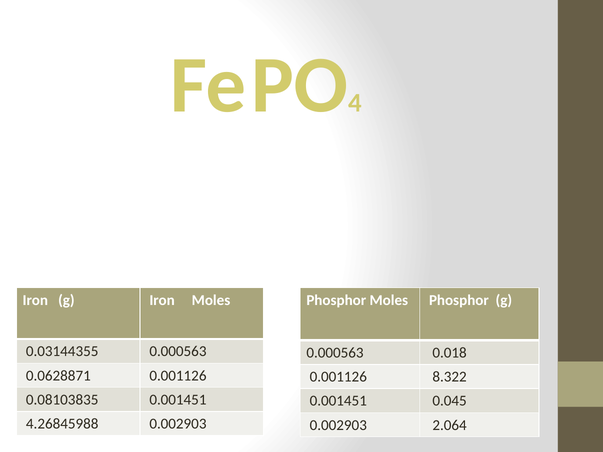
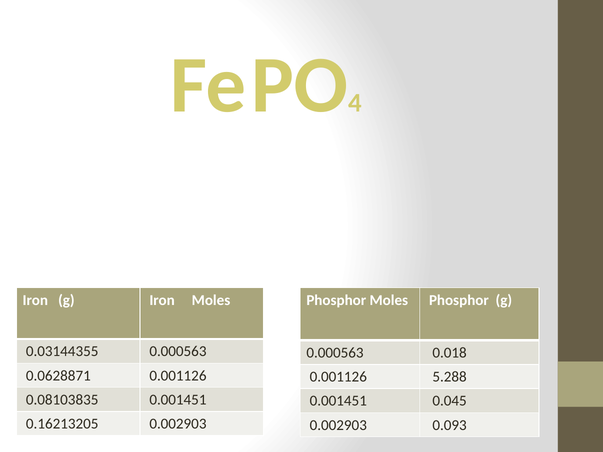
8.322: 8.322 -> 5.288 (450, 377)
4.26845988: 4.26845988 -> 0.16213205 (62, 424)
2.064: 2.064 -> 0.093 (450, 425)
